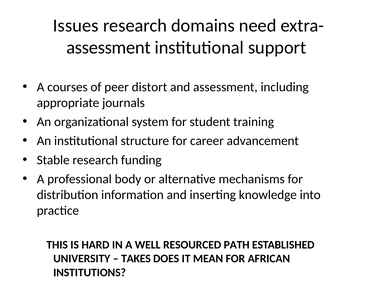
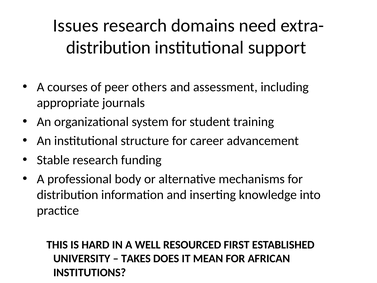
assessment: assessment -> distribution (108, 47)
distort: distort -> others (149, 87)
PATH: PATH -> FIRST (237, 245)
